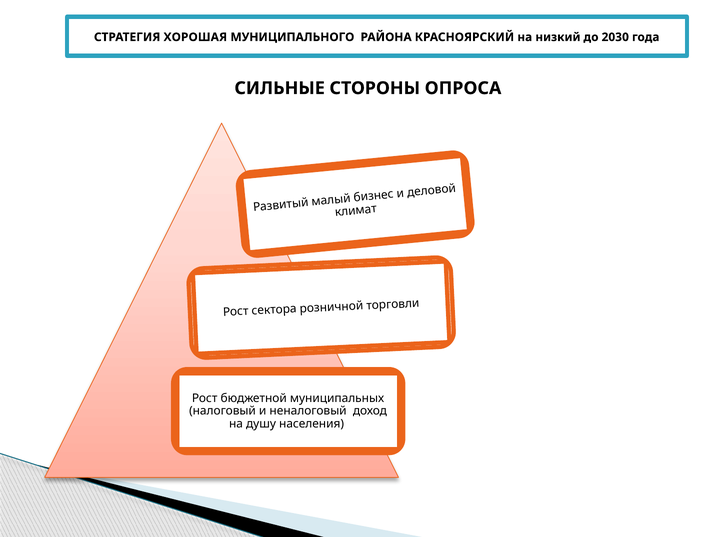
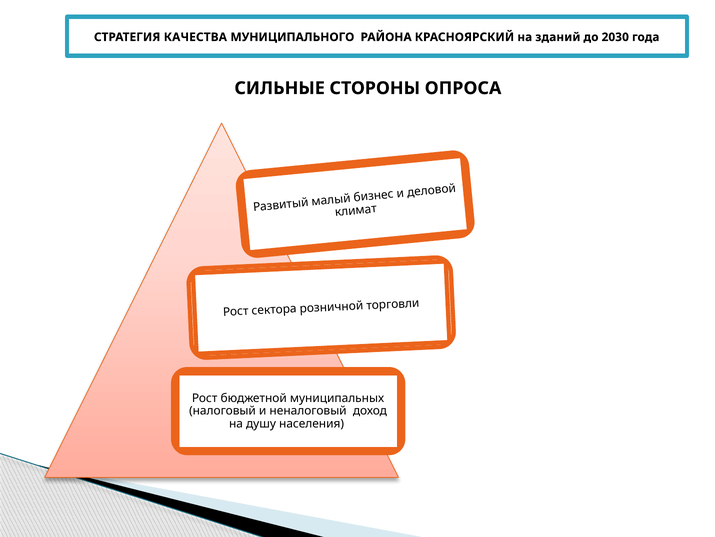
ХОРОШАЯ: ХОРОШАЯ -> КАЧЕСТВА (195, 37)
низкий: низкий -> зданий (558, 37)
